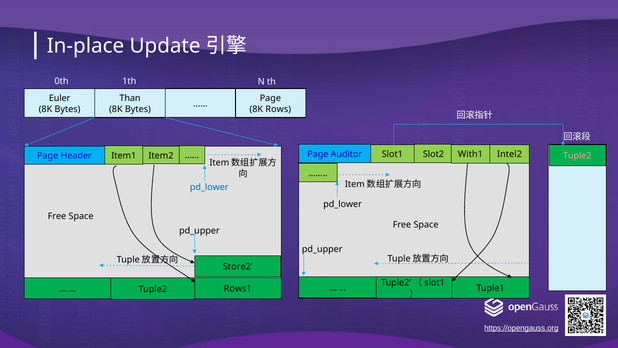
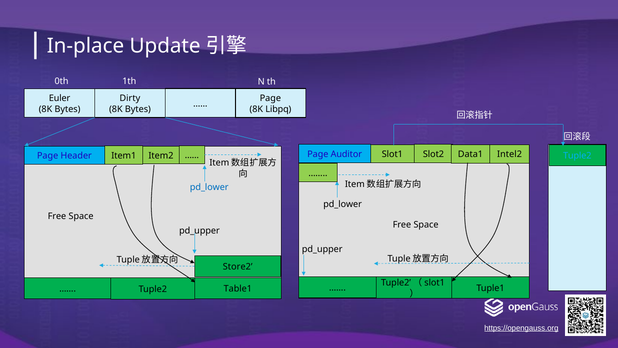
Than: Than -> Dirty (130, 98)
Rows: Rows -> Libpq (278, 109)
With1: With1 -> Data1 (470, 154)
Tuple2 colour: pink -> light blue (577, 156)
Rows1: Rows1 -> Table1 (238, 289)
